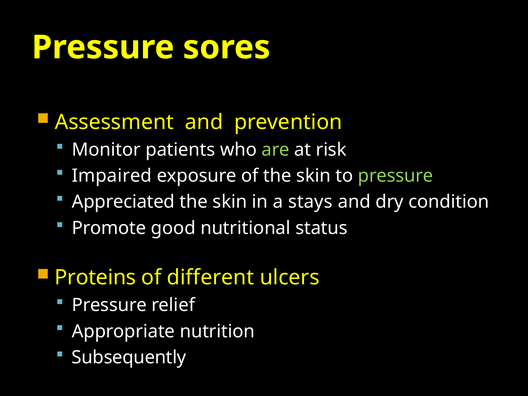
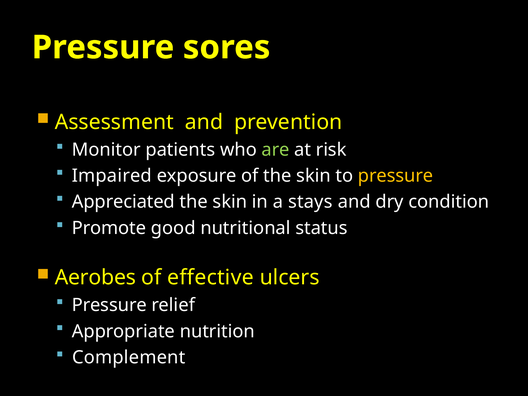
pressure colour: light green -> yellow (396, 176)
Proteins: Proteins -> Aerobes (95, 278)
different: different -> effective (210, 278)
Subsequently: Subsequently -> Complement (129, 357)
